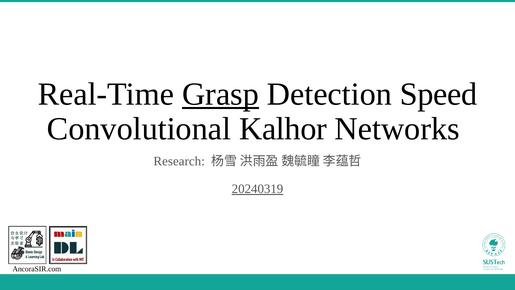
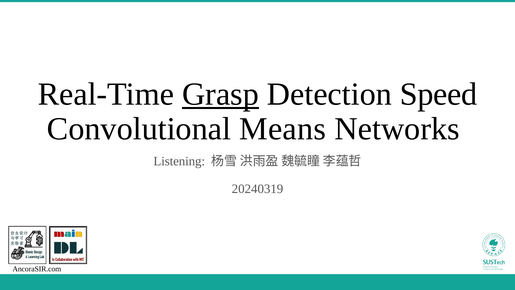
Kalhor: Kalhor -> Means (283, 129)
Research: Research -> Listening (179, 161)
20240319 underline: present -> none (258, 189)
